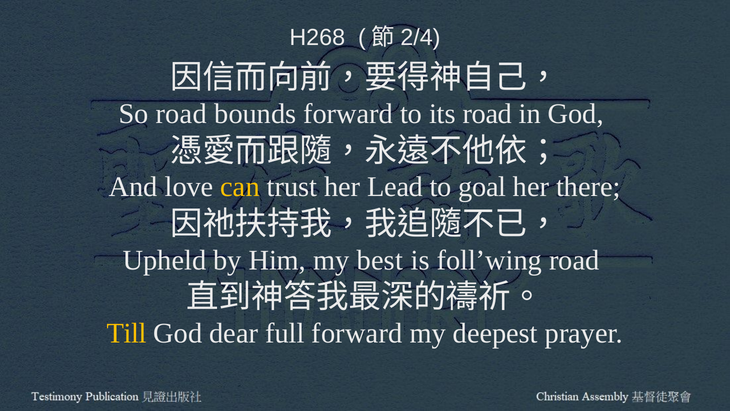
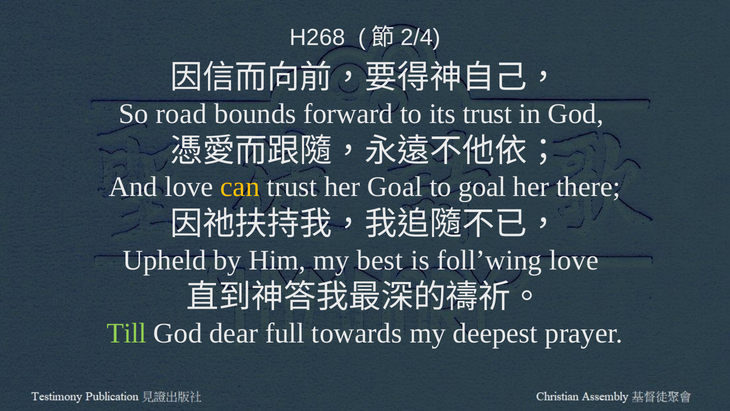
its road: road -> trust (487, 114)
her Lead: Lead -> Goal (395, 187)
foll’wing road: road -> love (574, 260)
Till colour: yellow -> light green (127, 333)
full forward: forward -> towards (357, 333)
